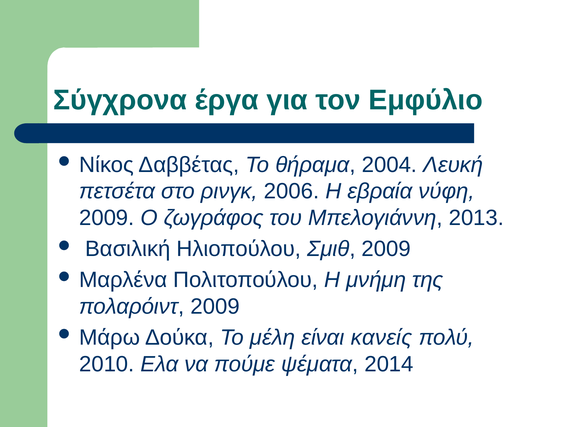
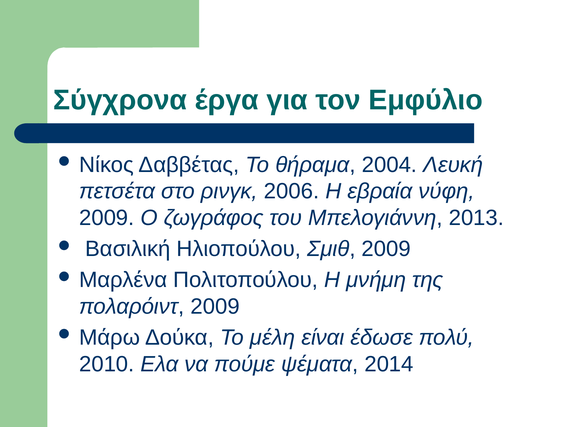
κανείς: κανείς -> έδωσε (382, 337)
